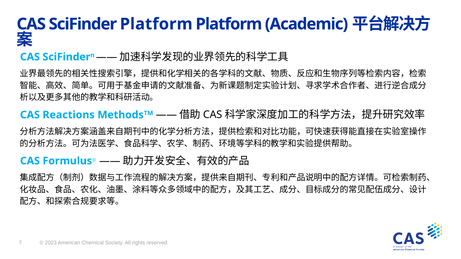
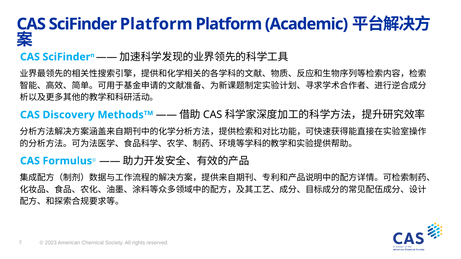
Reactions: Reactions -> Discovery (69, 115)
